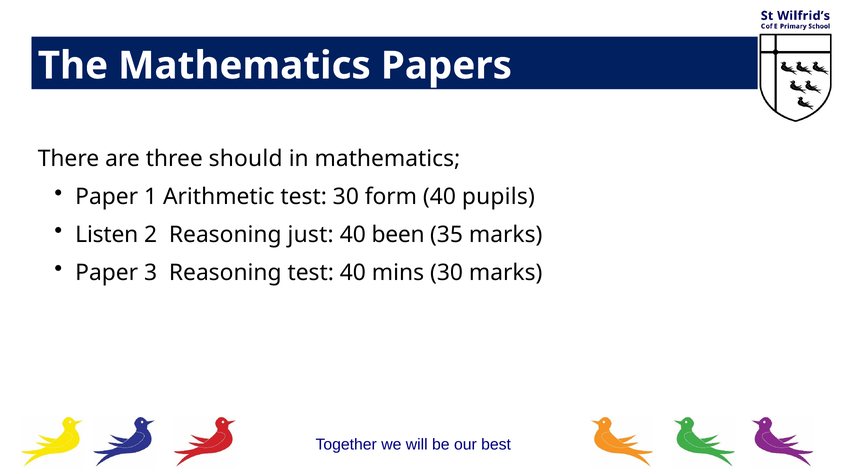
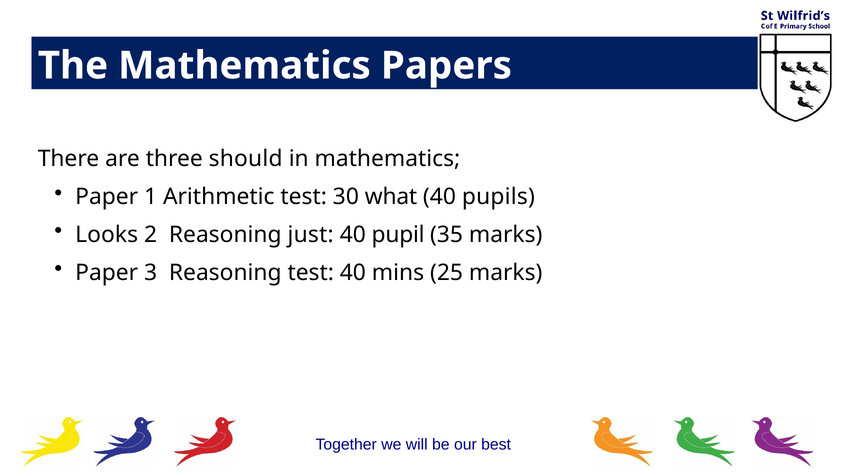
form: form -> what (391, 197)
Listen: Listen -> Looks (107, 234)
been: been -> pupil (398, 234)
mins 30: 30 -> 25 (447, 272)
